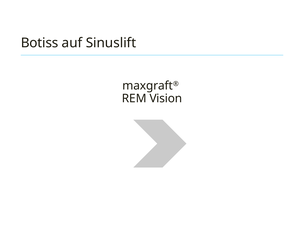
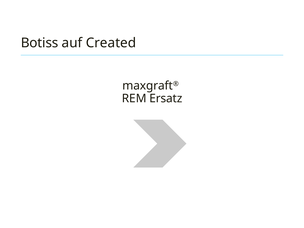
Sinuslift: Sinuslift -> Created (111, 43)
Vision: Vision -> Ersatz (166, 98)
